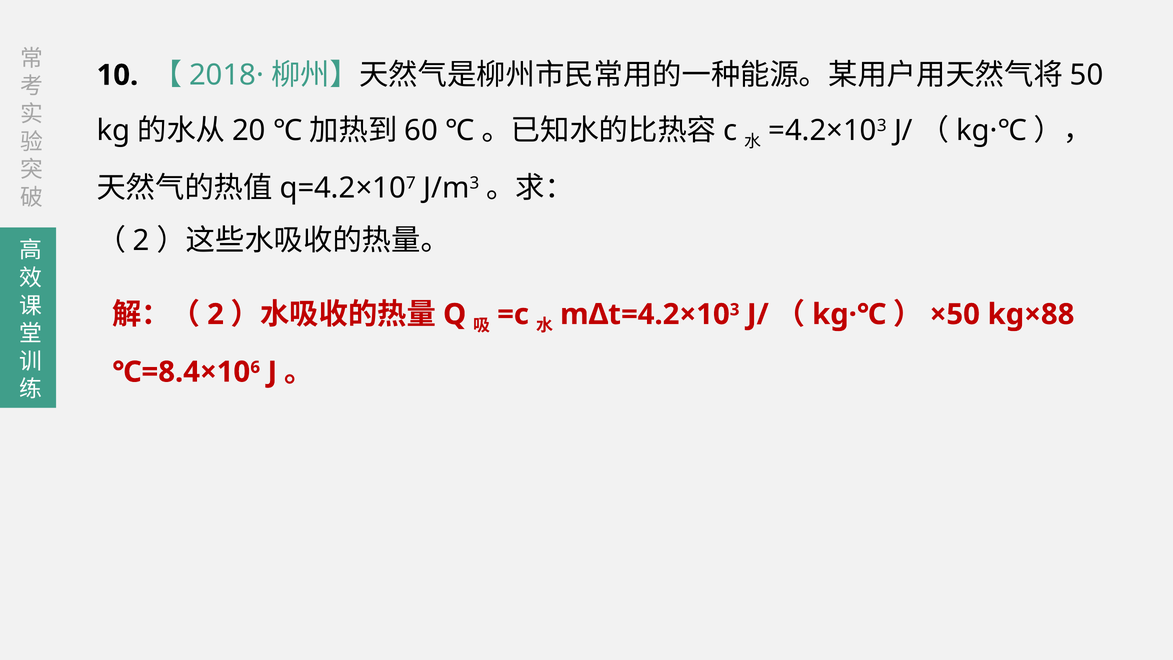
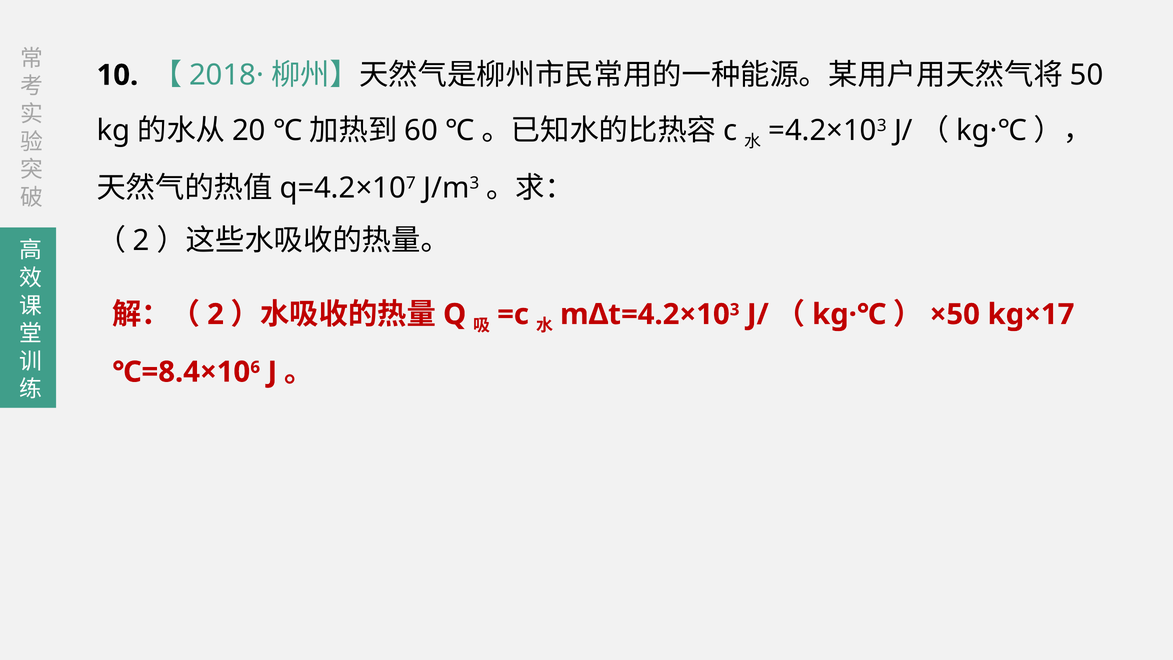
kg×88: kg×88 -> kg×17 (1031, 314)
